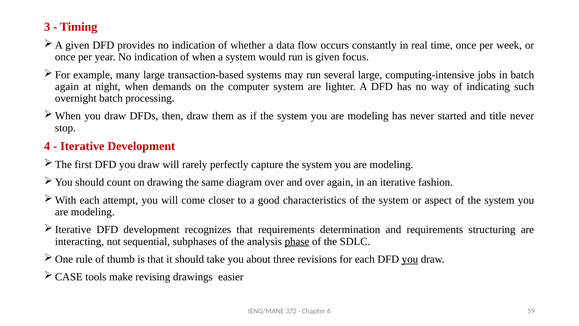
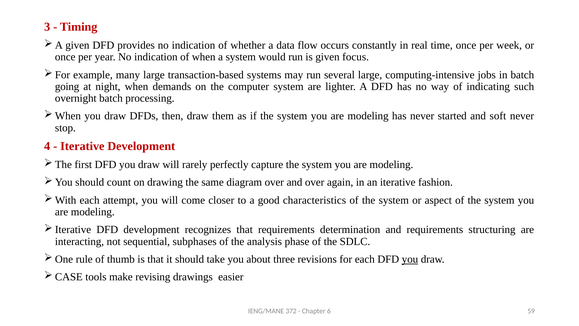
again: again -> going (67, 86)
title: title -> soft (498, 116)
phase underline: present -> none (297, 241)
